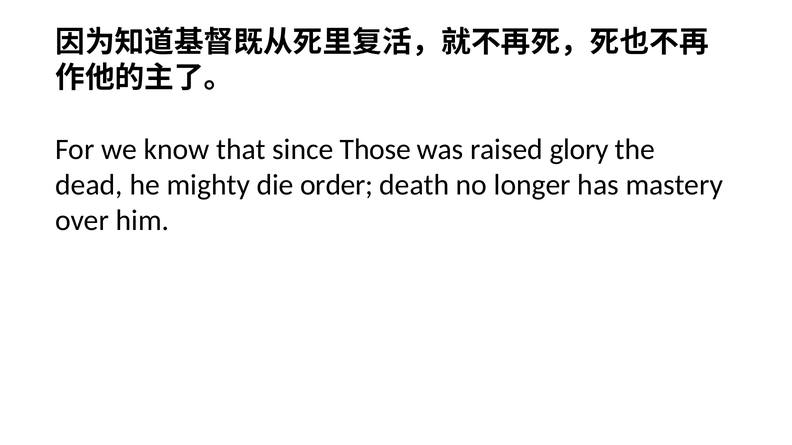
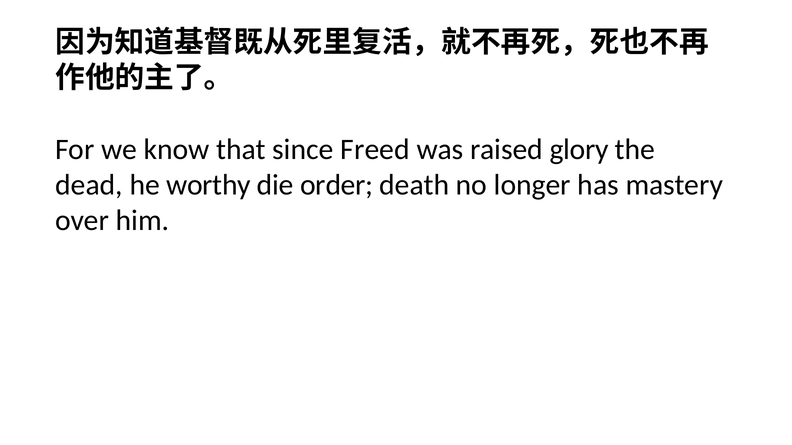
Those: Those -> Freed (375, 150)
mighty: mighty -> worthy (208, 185)
